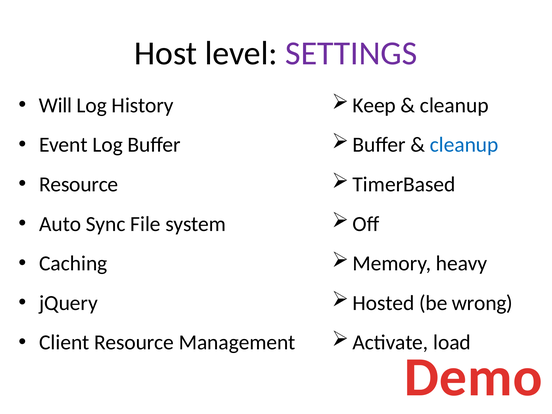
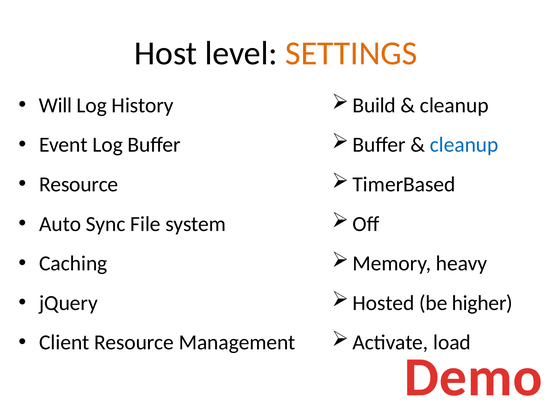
SETTINGS colour: purple -> orange (351, 53)
Keep: Keep -> Build (374, 105)
wrong: wrong -> higher (482, 303)
